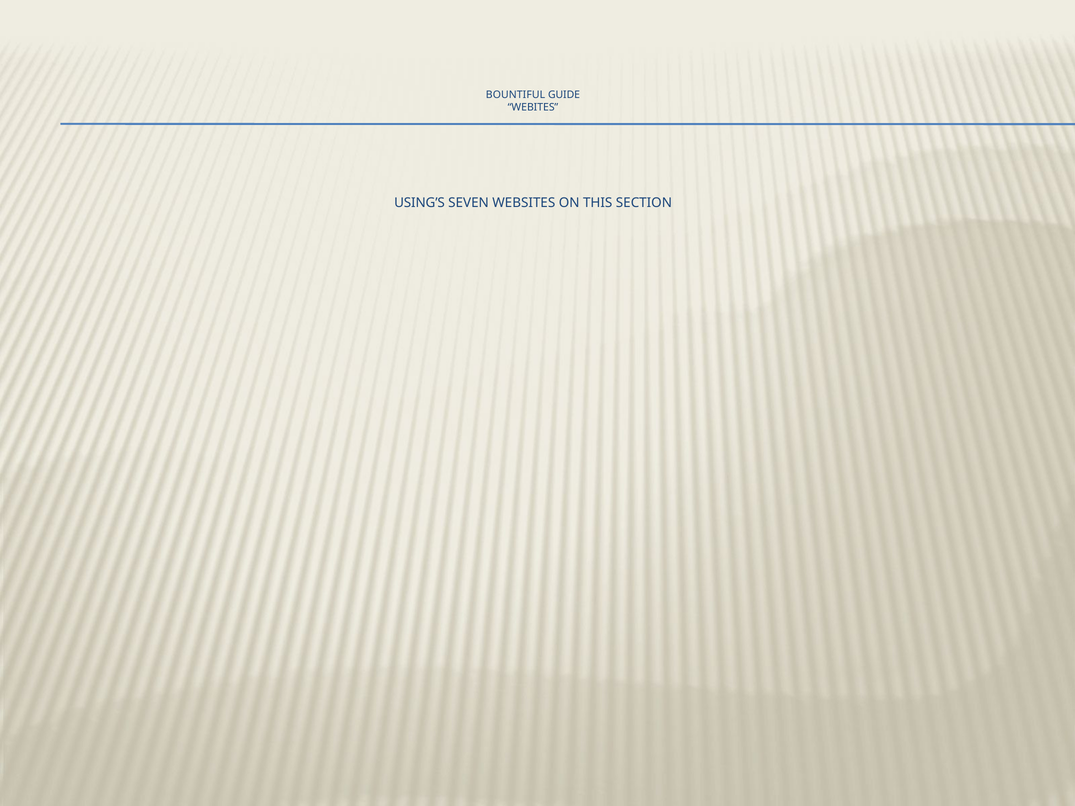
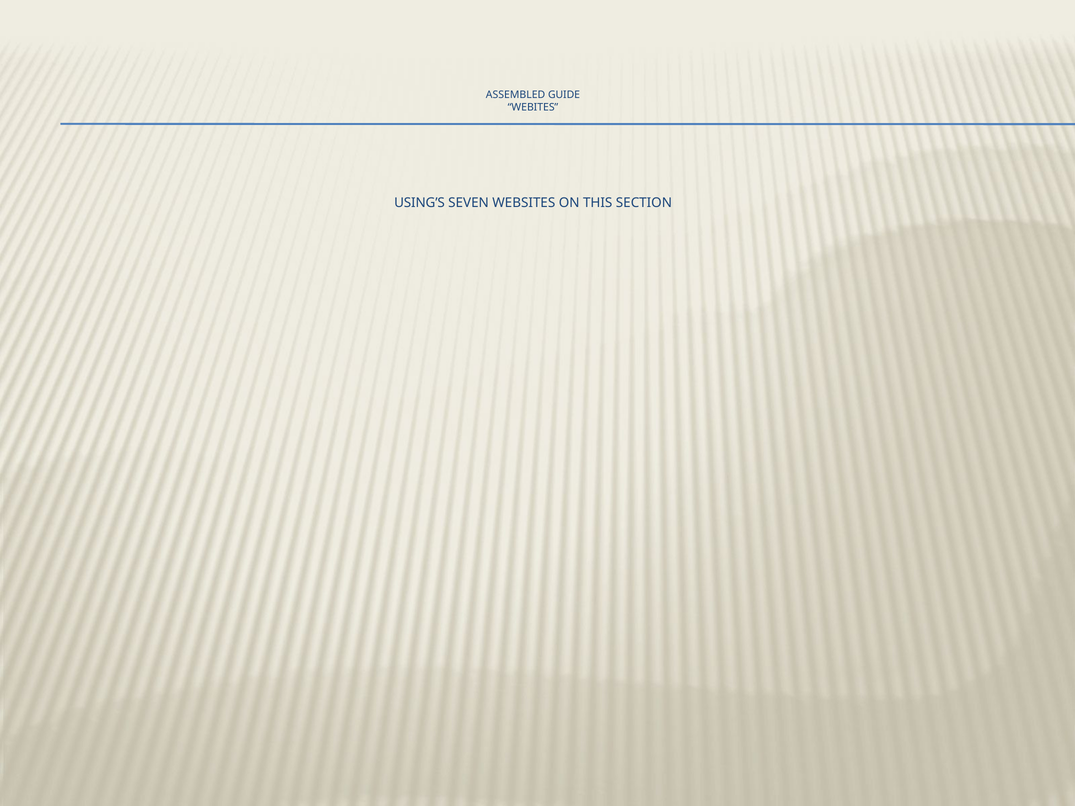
BOUNTIFUL: BOUNTIFUL -> ASSEMBLED (516, 95)
